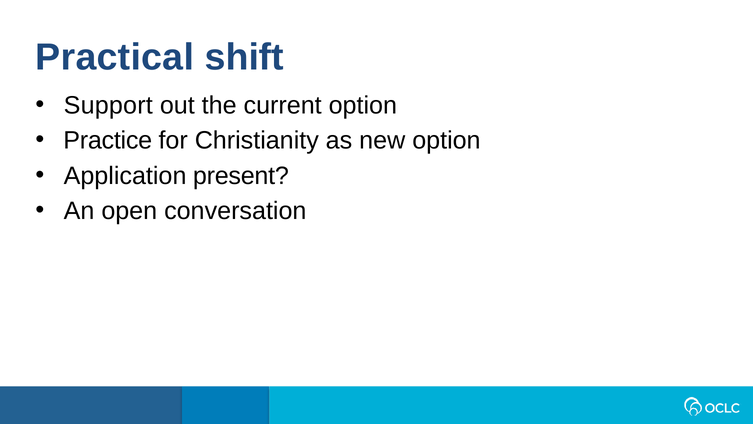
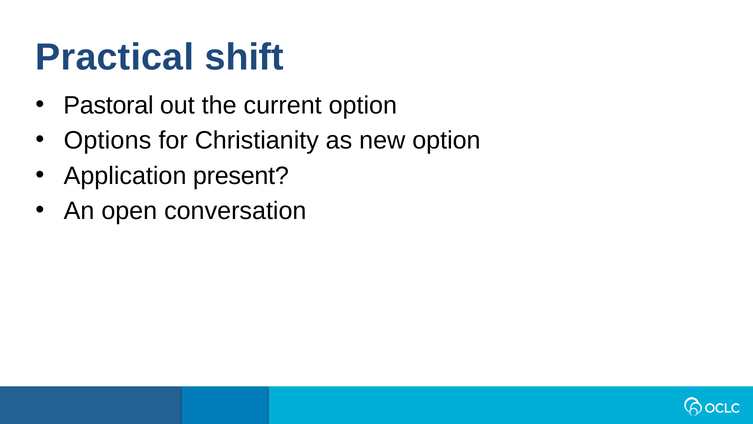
Support: Support -> Pastoral (108, 105)
Practice: Practice -> Options (108, 140)
